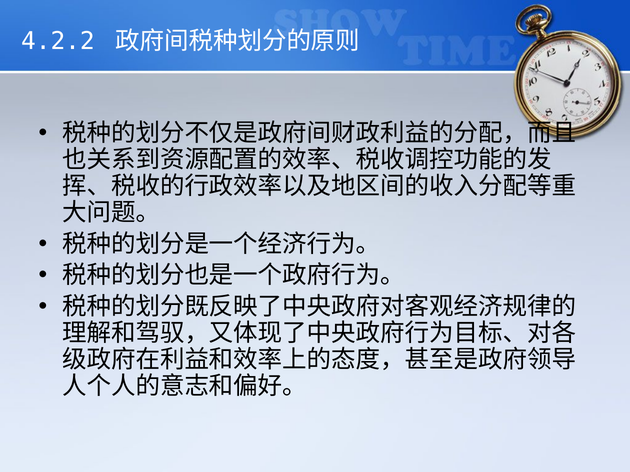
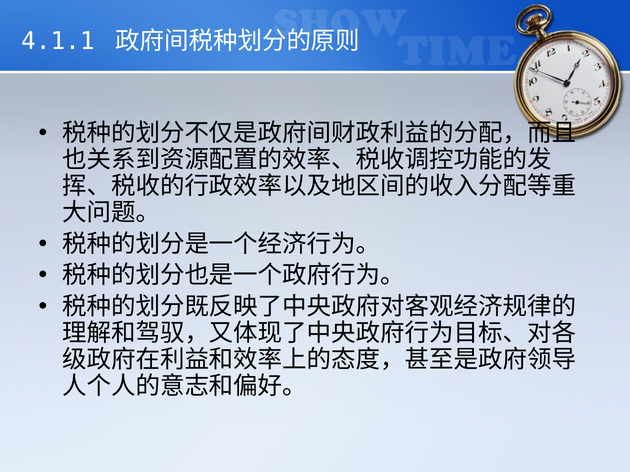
4.2.2: 4.2.2 -> 4.1.1 (58, 41)
